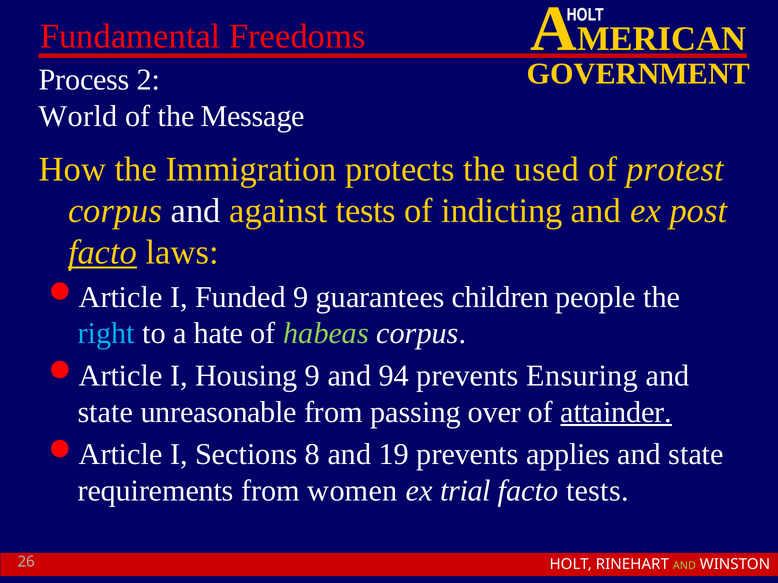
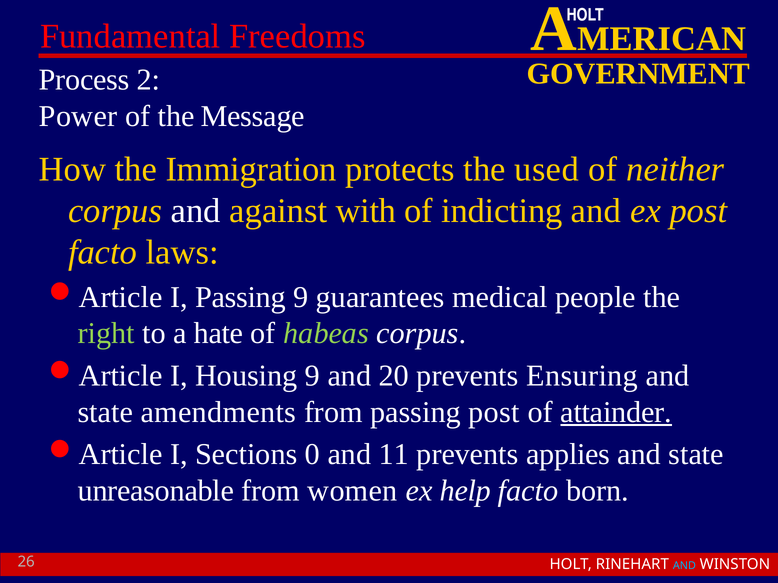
World: World -> Power (78, 116)
protest: protest -> neither (675, 170)
against tests: tests -> with (366, 211)
facto underline: present -> none (103, 253)
I Funded: Funded -> Passing (241, 297)
children: children -> medical (500, 297)
right colour: light blue -> light green (106, 334)
94: 94 -> 20 (394, 376)
unreasonable: unreasonable -> amendments (218, 412)
passing over: over -> post (494, 412)
8: 8 -> 0 (313, 455)
19: 19 -> 11 (394, 455)
requirements: requirements -> unreasonable (156, 491)
trial: trial -> help (465, 491)
facto tests: tests -> born (597, 491)
AND colour: light green -> light blue (684, 566)
